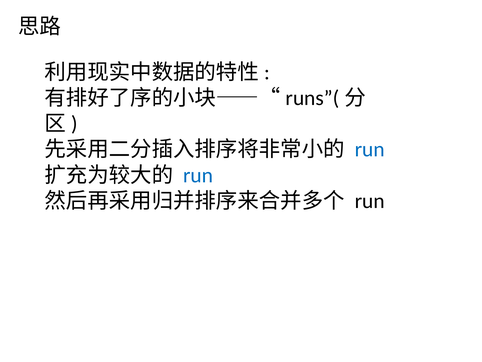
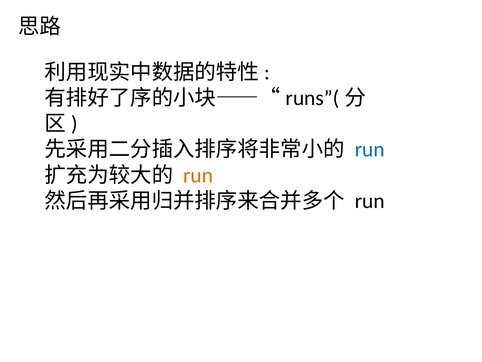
run colour: blue -> orange (198, 175)
